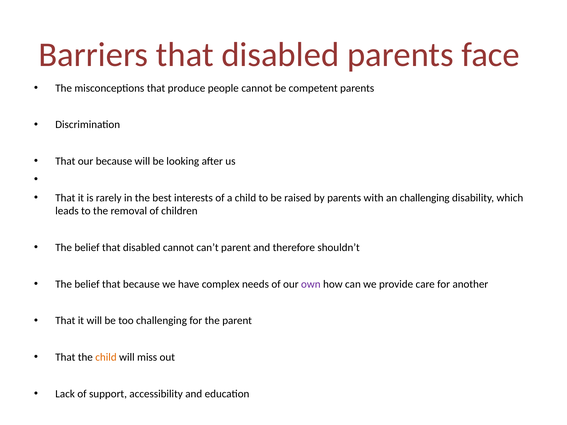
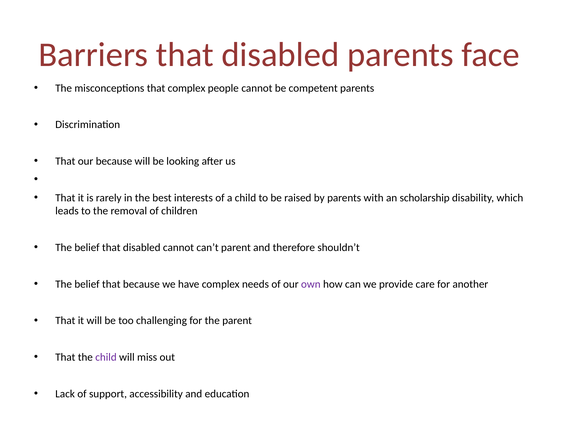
that produce: produce -> complex (187, 88)
an challenging: challenging -> scholarship (425, 198)
child colour: orange -> purple (106, 357)
